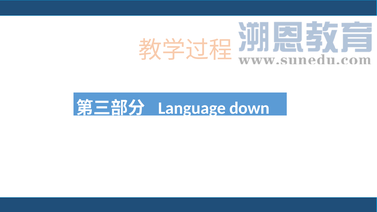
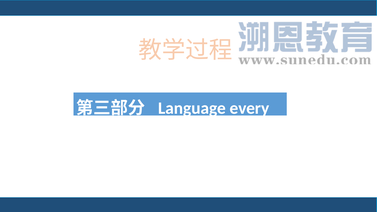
down: down -> every (249, 108)
